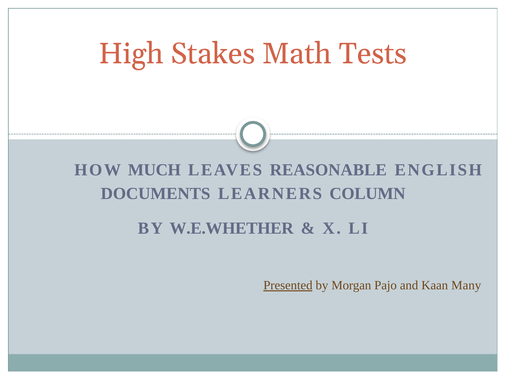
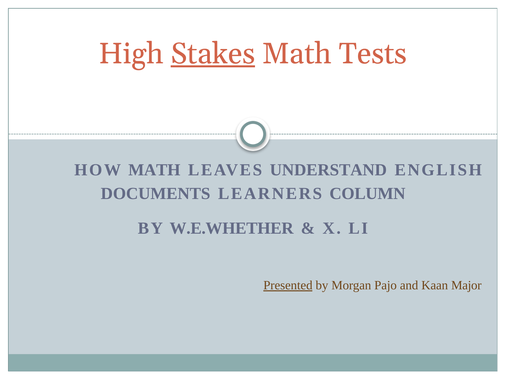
Stakes underline: none -> present (213, 54)
HOW MUCH: MUCH -> MATH (154, 170)
REASONABLE: REASONABLE -> UNDERSTAND (328, 170)
Many: Many -> Major (466, 285)
